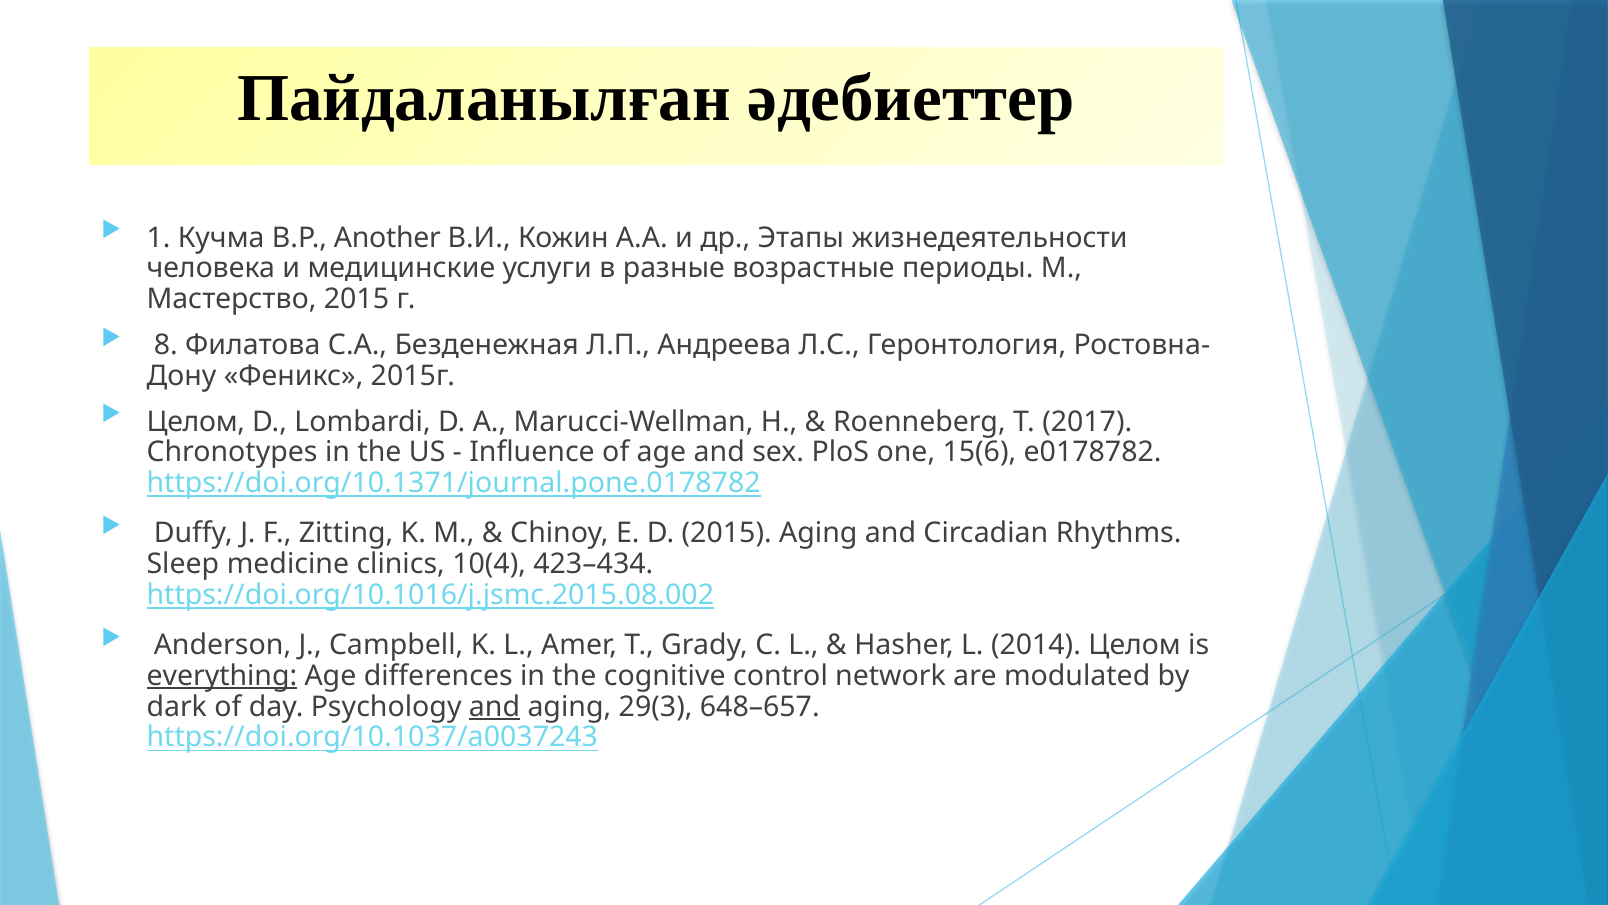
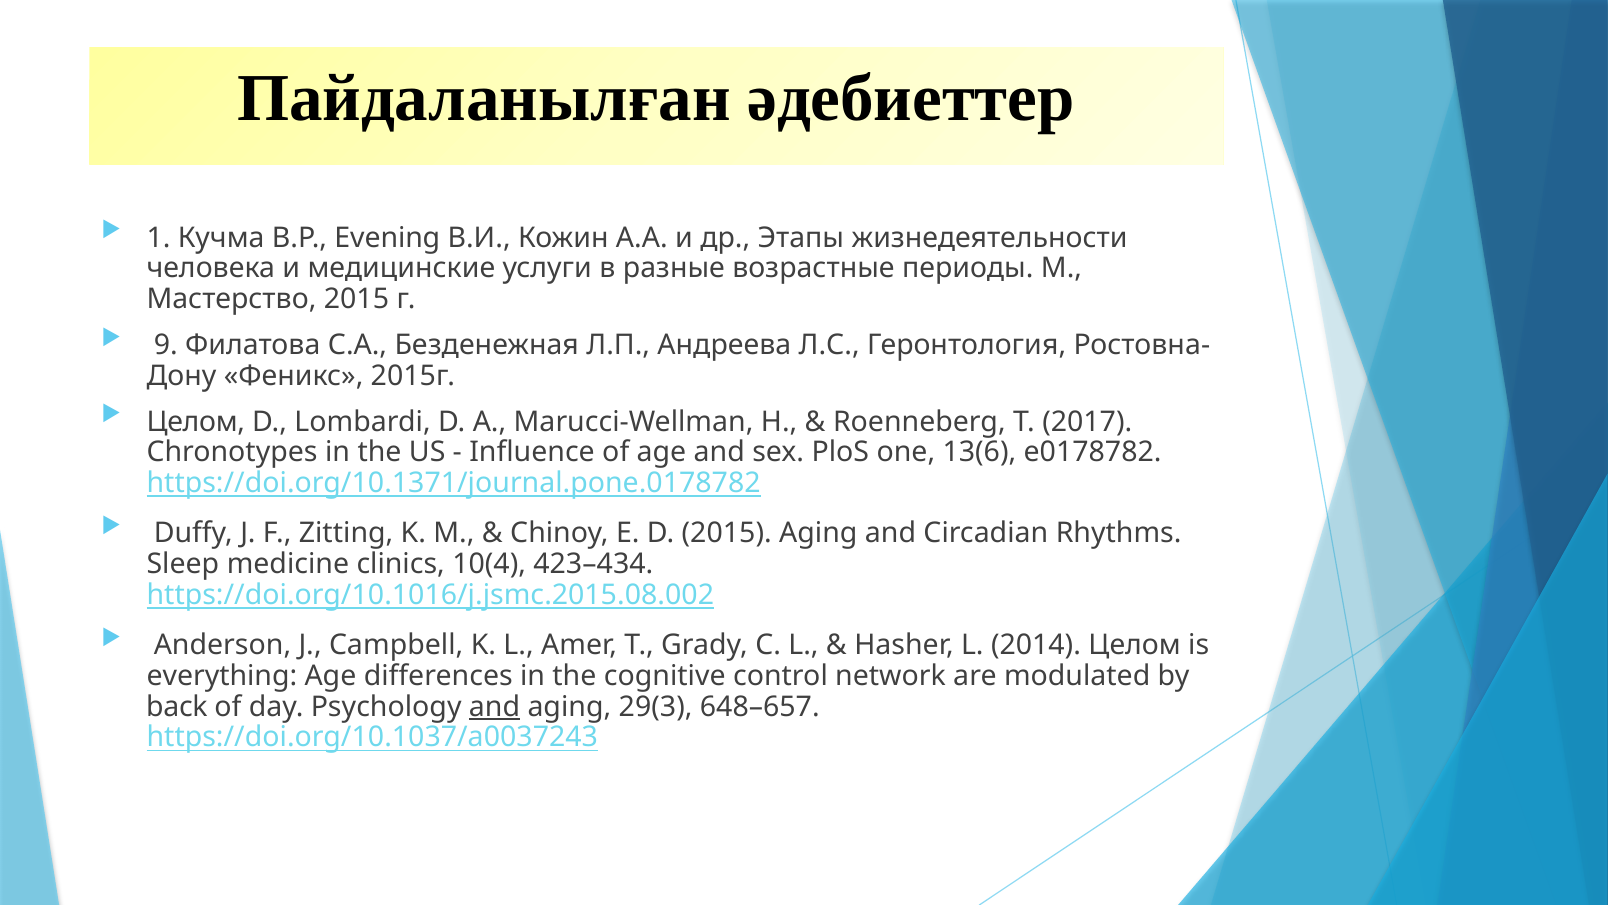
Another: Another -> Evening (387, 238)
8: 8 -> 9 (166, 345)
15(6: 15(6 -> 13(6 (979, 452)
everything underline: present -> none (222, 676)
dark: dark -> back (177, 706)
